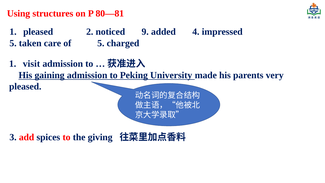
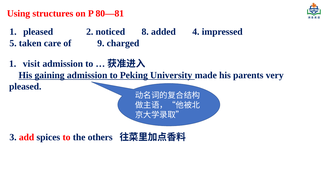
9: 9 -> 8 (145, 32)
of 5: 5 -> 9 (101, 43)
giving: giving -> others (100, 137)
